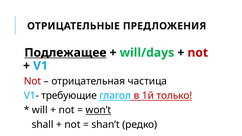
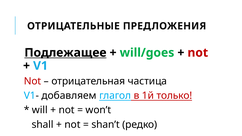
will/days: will/days -> will/goes (147, 53)
требующие: требующие -> добавляем (69, 96)
won’t underline: present -> none (98, 110)
